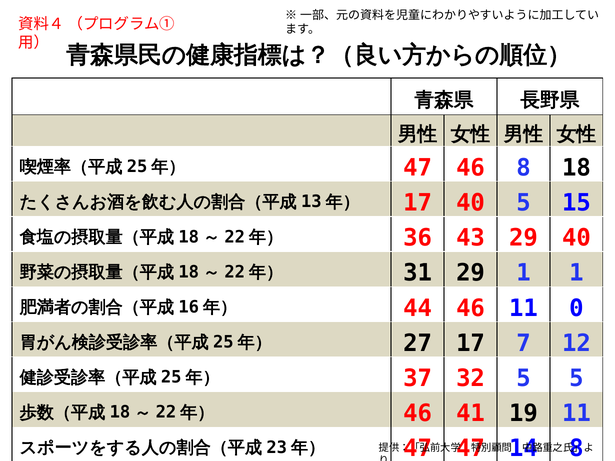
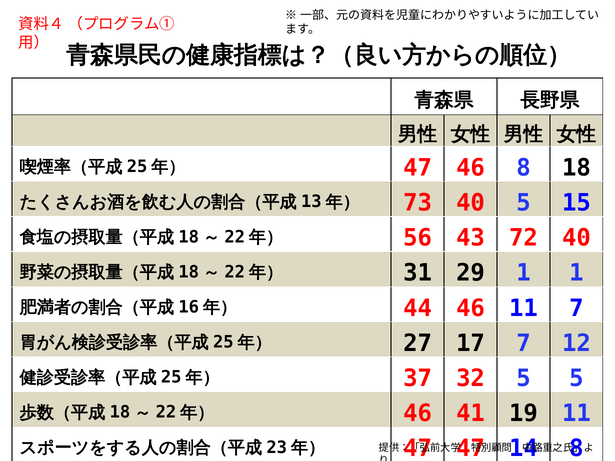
17: 17 -> 73 (418, 203)
36: 36 -> 56 (418, 238)
43 29: 29 -> 72 (523, 238)
11 0: 0 -> 7 (576, 308)
